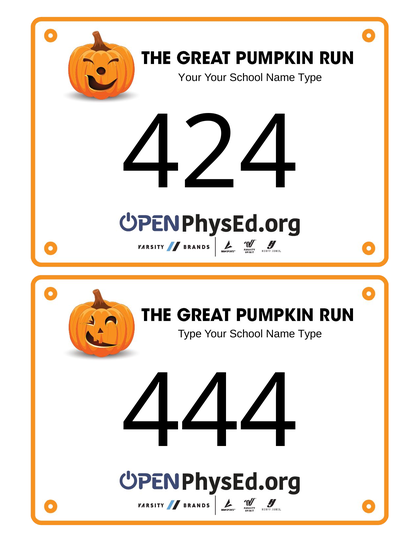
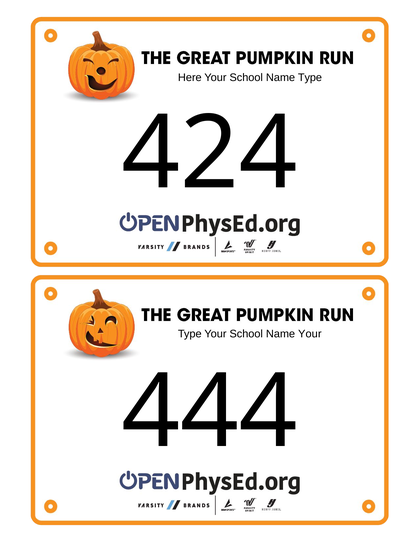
Your: Your -> Here (190, 78)
Type: Type -> Your (310, 334)
